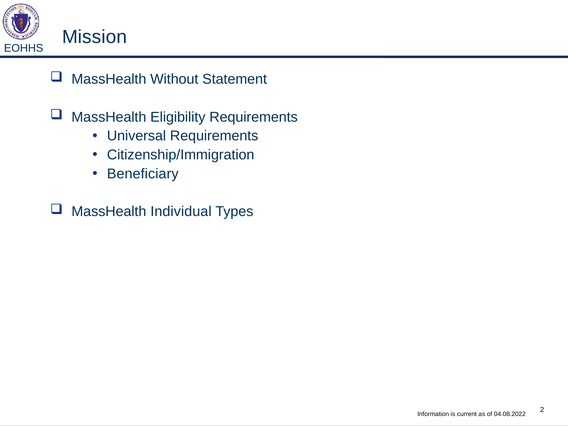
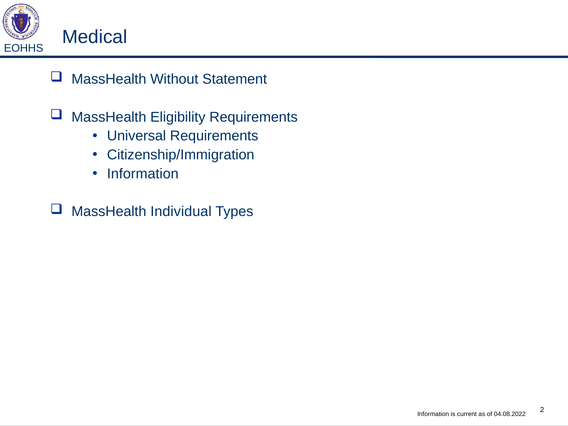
Mission: Mission -> Medical (95, 37)
Beneficiary: Beneficiary -> Information (143, 174)
